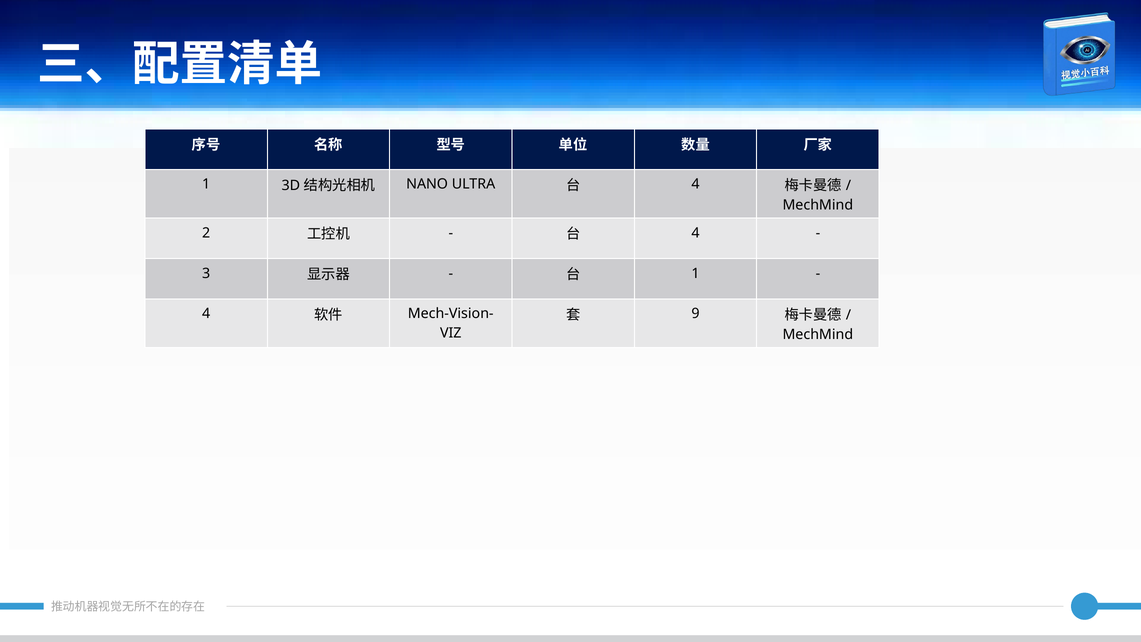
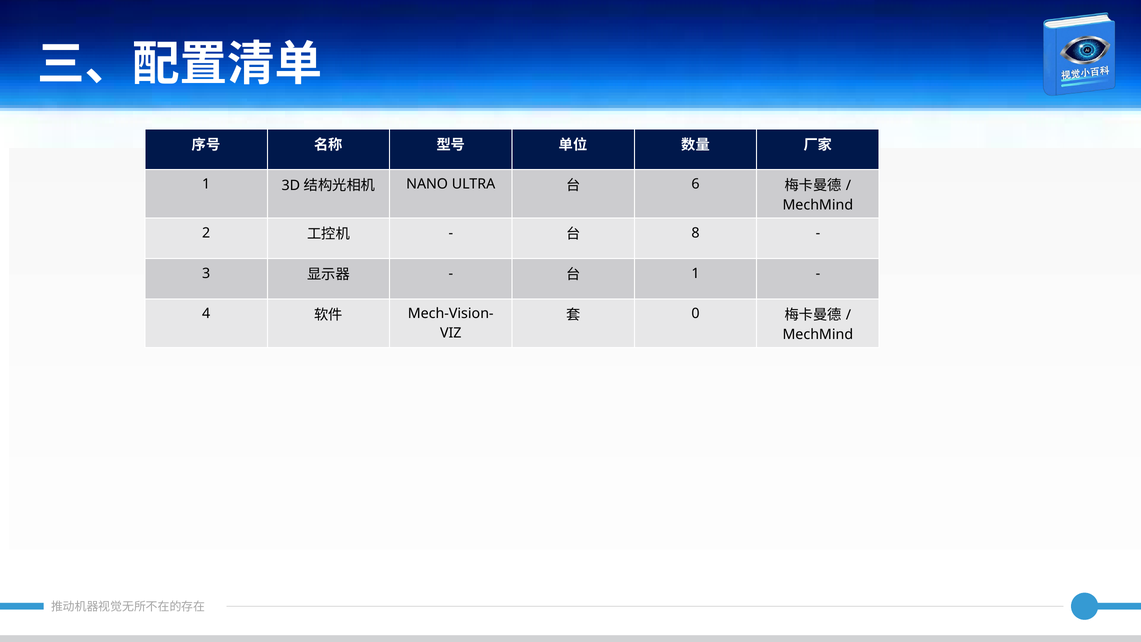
4: 4 -> 6 (696, 184)
4: 4 -> 8 (696, 233)
9: 9 -> 0 (696, 314)
